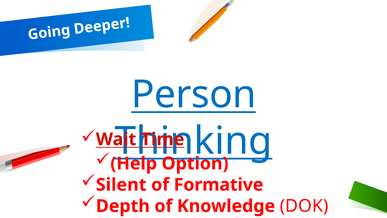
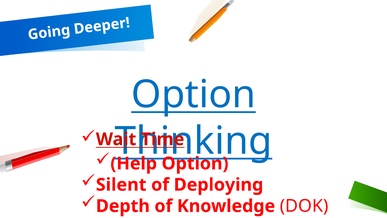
Person: Person -> Option (194, 94)
Formative: Formative -> Deploying (219, 185)
